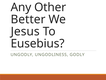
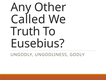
Better: Better -> Called (28, 19)
Jesus: Jesus -> Truth (25, 31)
